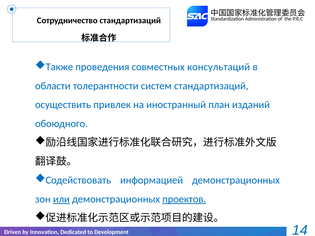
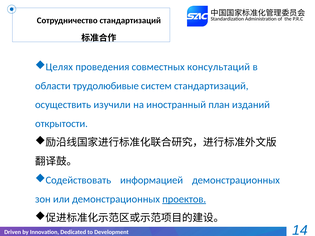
Также: Также -> Целях (59, 67)
толерантности: толерантности -> трудолюбивые (106, 86)
привлек: привлек -> изучили (112, 105)
обоюдного: обоюдного -> открытости (61, 124)
или underline: present -> none (61, 199)
